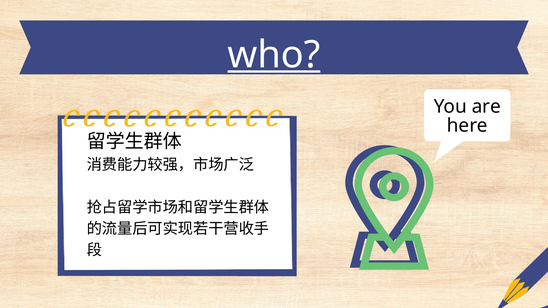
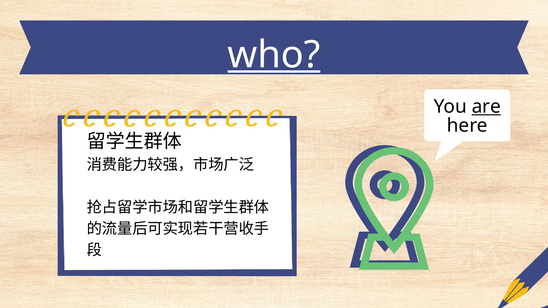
are underline: none -> present (486, 107)
